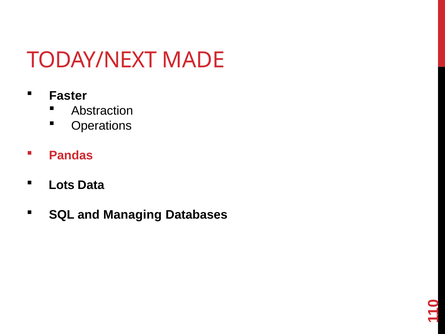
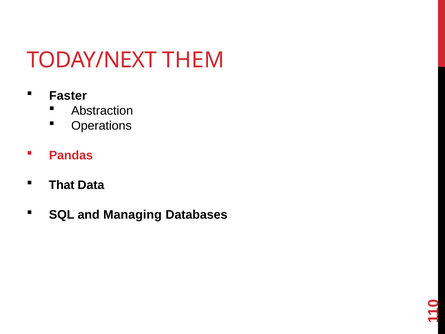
MADE: MADE -> THEM (193, 60)
Lots: Lots -> That (62, 185)
